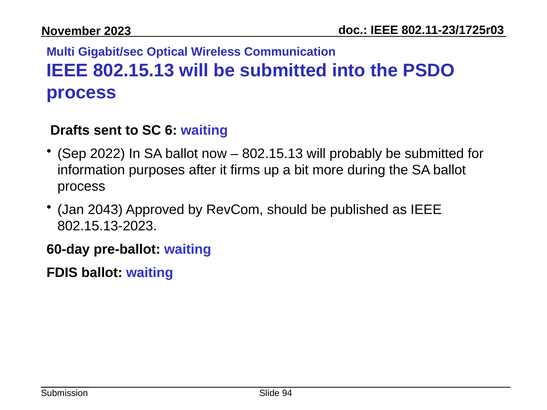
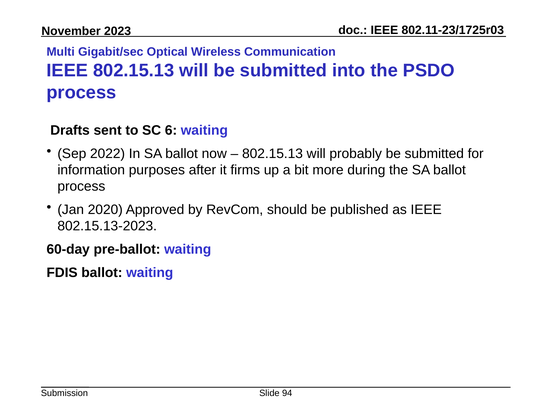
2043: 2043 -> 2020 (105, 210)
